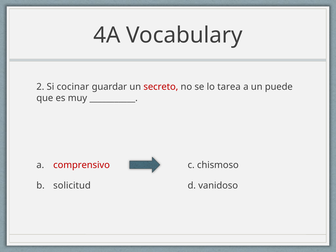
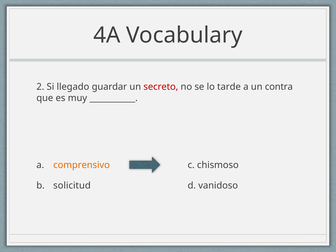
cocinar: cocinar -> llegado (73, 87)
tarea: tarea -> tarde (229, 87)
puede: puede -> contra (279, 87)
comprensivo colour: red -> orange (82, 165)
